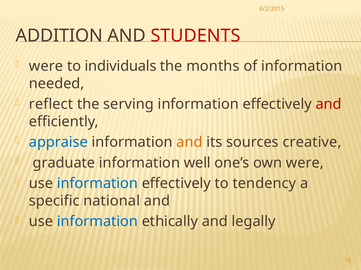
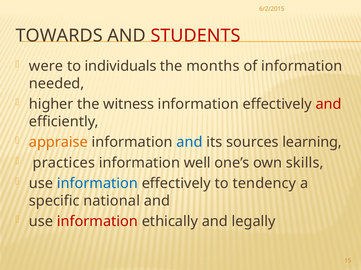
ADDITION: ADDITION -> TOWARDS (59, 36)
reflect: reflect -> higher (51, 104)
serving: serving -> witness (129, 104)
appraise colour: blue -> orange (58, 143)
and colour: orange -> blue (190, 143)
creative: creative -> learning (312, 143)
graduate: graduate -> practices (64, 163)
own were: were -> skills (305, 163)
information colour: blue -> red (97, 222)
